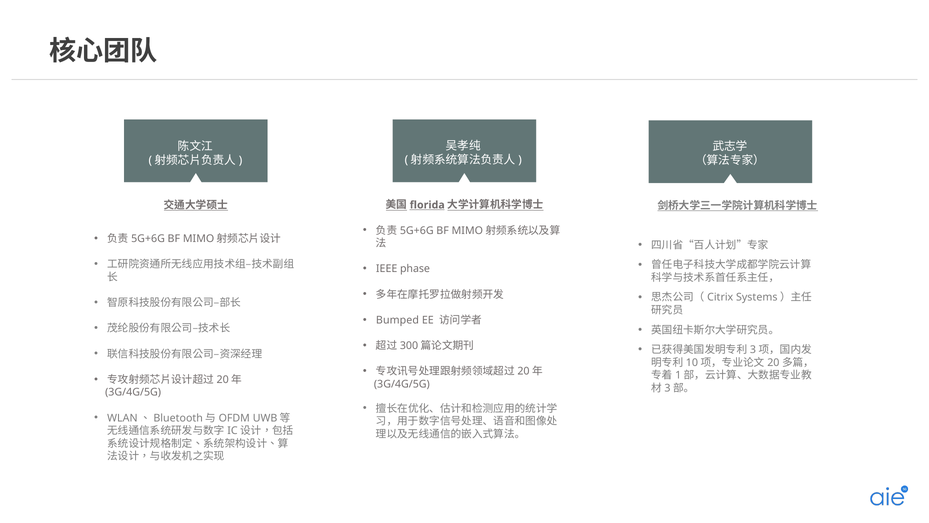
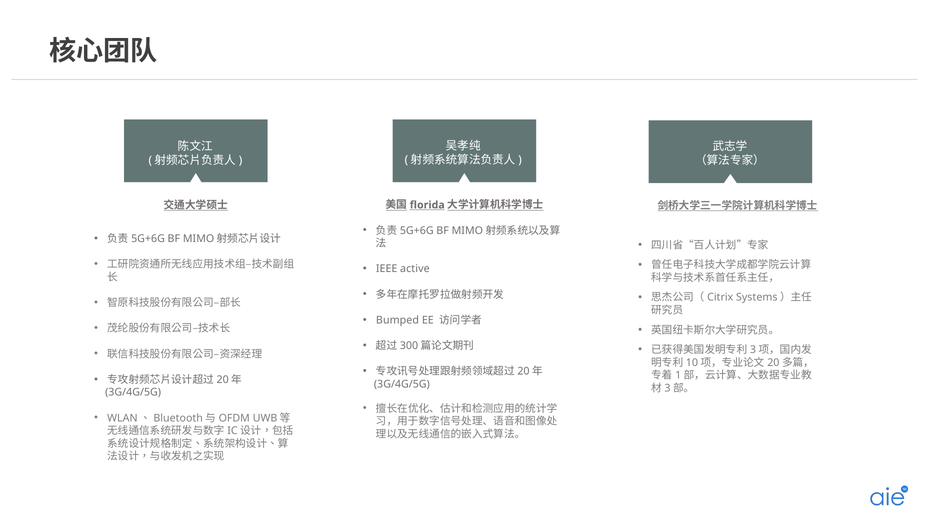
phase: phase -> active (415, 269)
